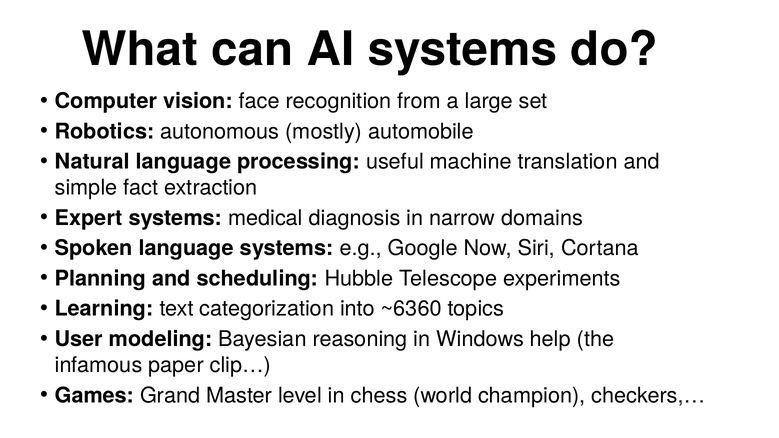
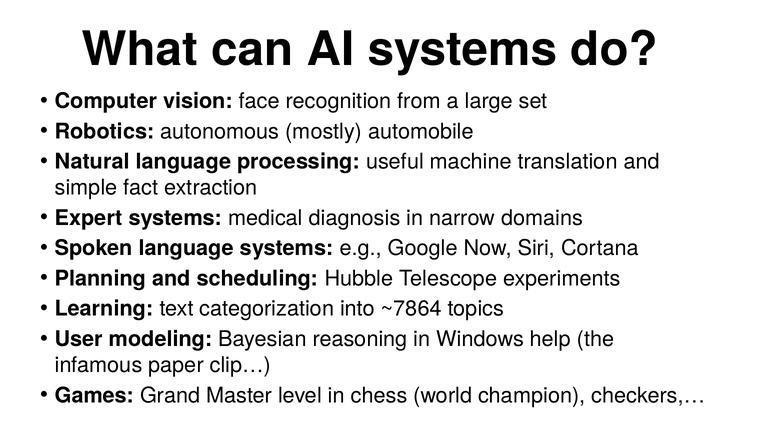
~6360: ~6360 -> ~7864 (411, 309)
